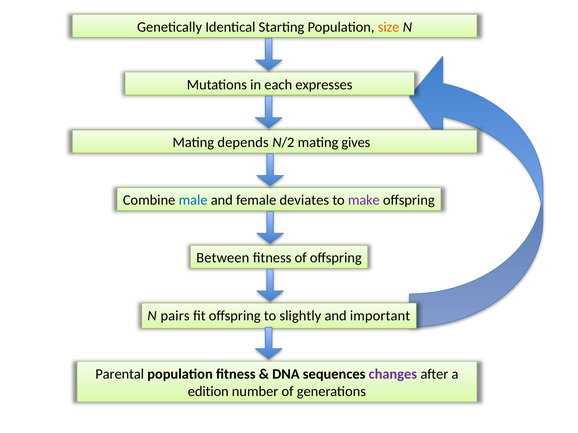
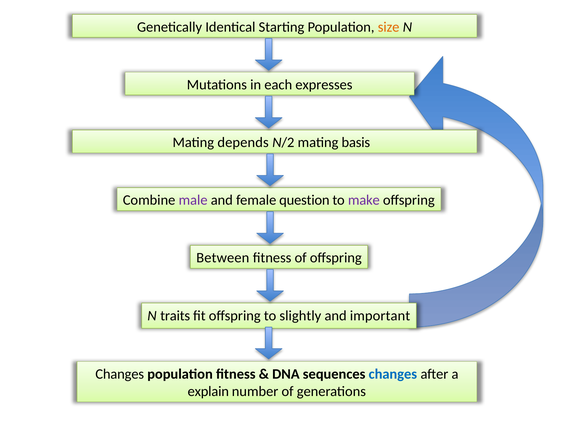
gives: gives -> basis (356, 143)
male colour: blue -> purple (193, 200)
deviates: deviates -> question (304, 200)
pairs: pairs -> traits (175, 316)
Parental: Parental -> Changes (120, 374)
changes colour: purple -> blue (393, 374)
edition: edition -> explain (208, 392)
